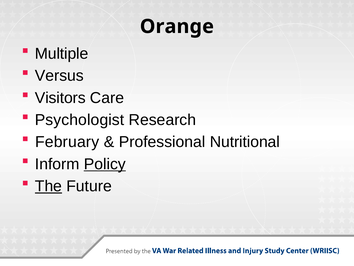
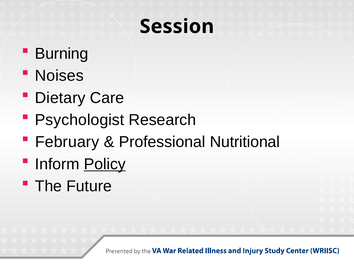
Orange: Orange -> Session (177, 26)
Multiple: Multiple -> Burning (62, 54)
Versus: Versus -> Noises (59, 76)
Visitors: Visitors -> Dietary (60, 98)
The underline: present -> none (48, 186)
